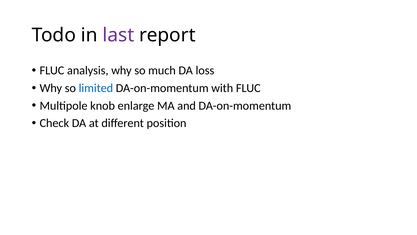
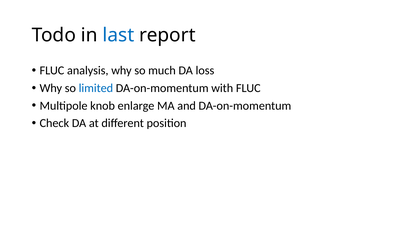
last colour: purple -> blue (118, 35)
